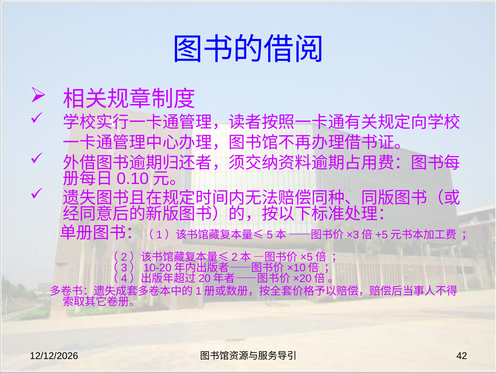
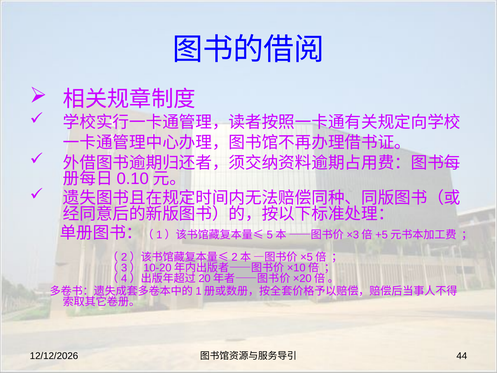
42: 42 -> 44 (462, 356)
